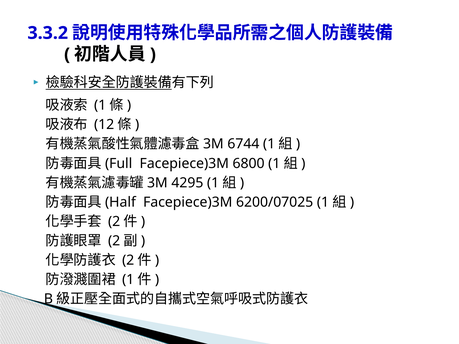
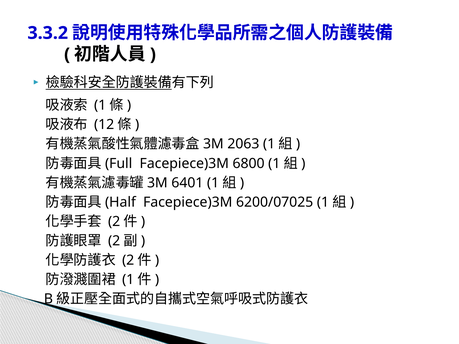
6744: 6744 -> 2063 (243, 144)
4295: 4295 -> 6401 (187, 183)
